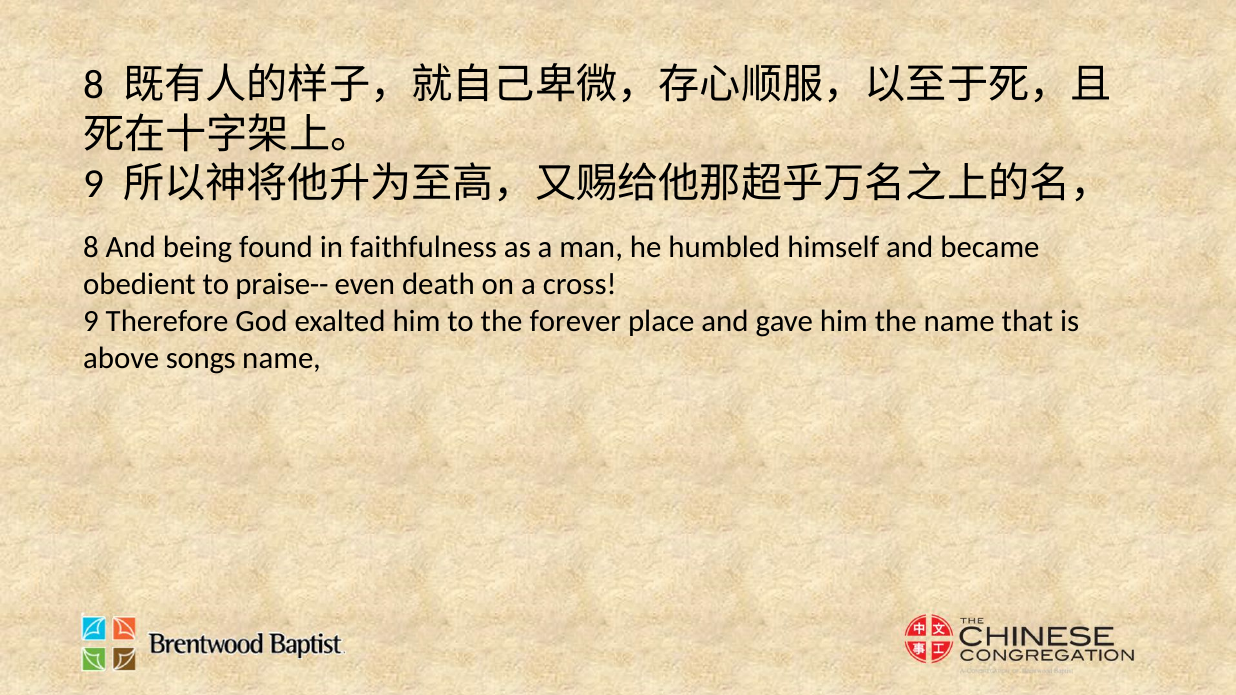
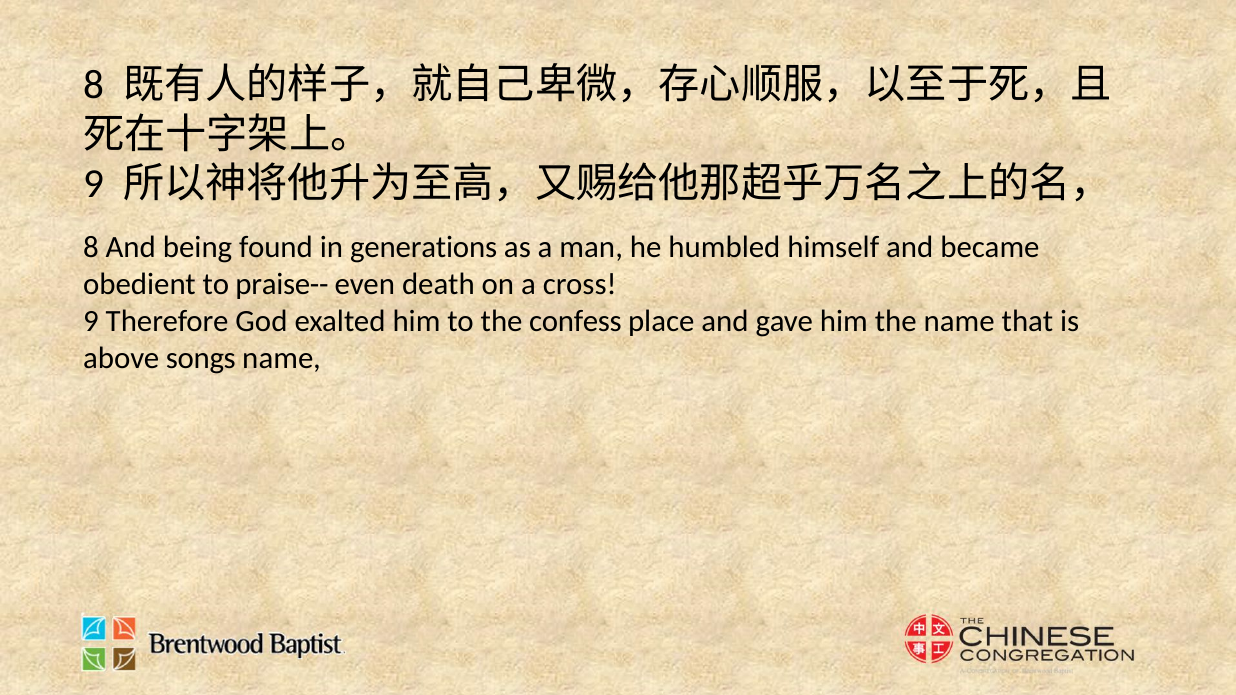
faithfulness: faithfulness -> generations (424, 247)
forever: forever -> confess (575, 321)
